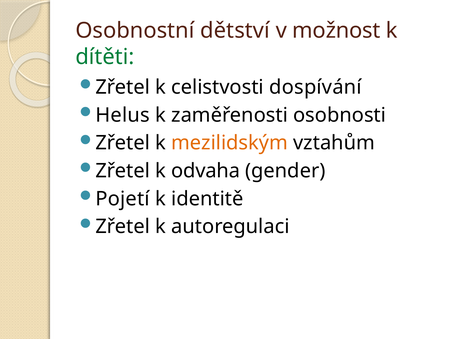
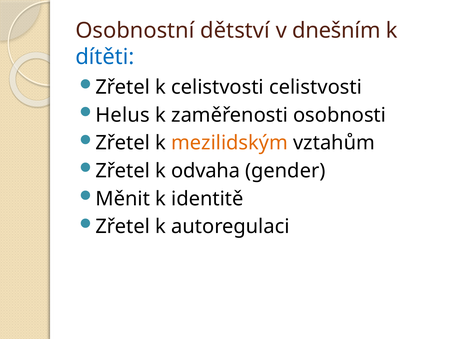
možnost: možnost -> dnešním (336, 31)
dítěti colour: green -> blue (105, 57)
celistvosti dospívání: dospívání -> celistvosti (316, 87)
Pojetí: Pojetí -> Měnit (123, 199)
